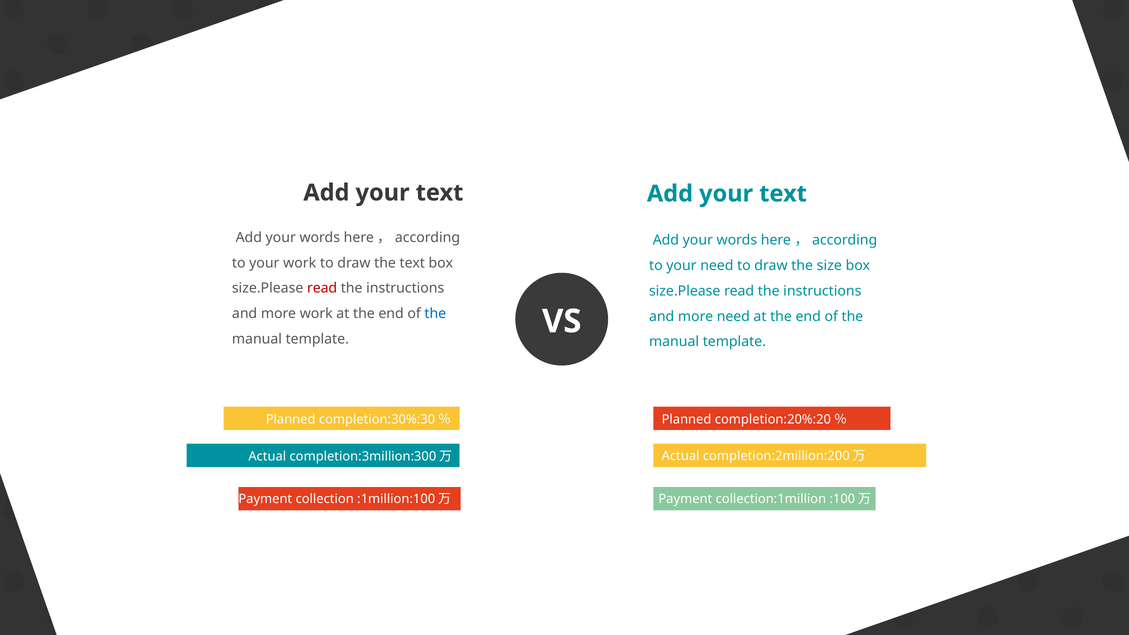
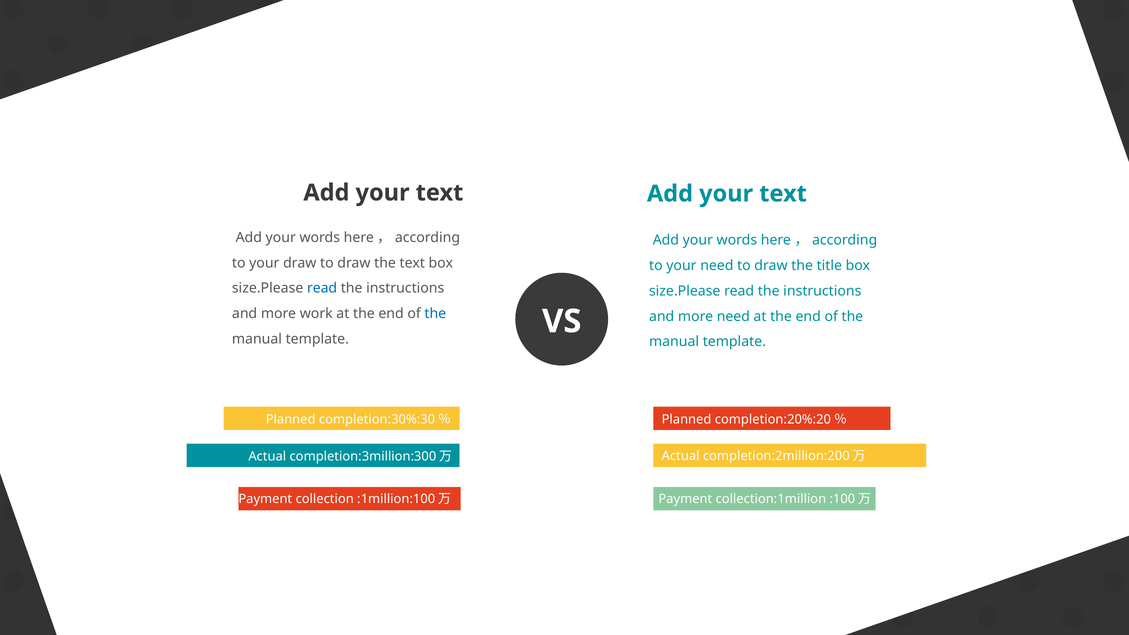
your work: work -> draw (300, 263)
size: size -> title (829, 266)
read colour: red -> blue (322, 288)
